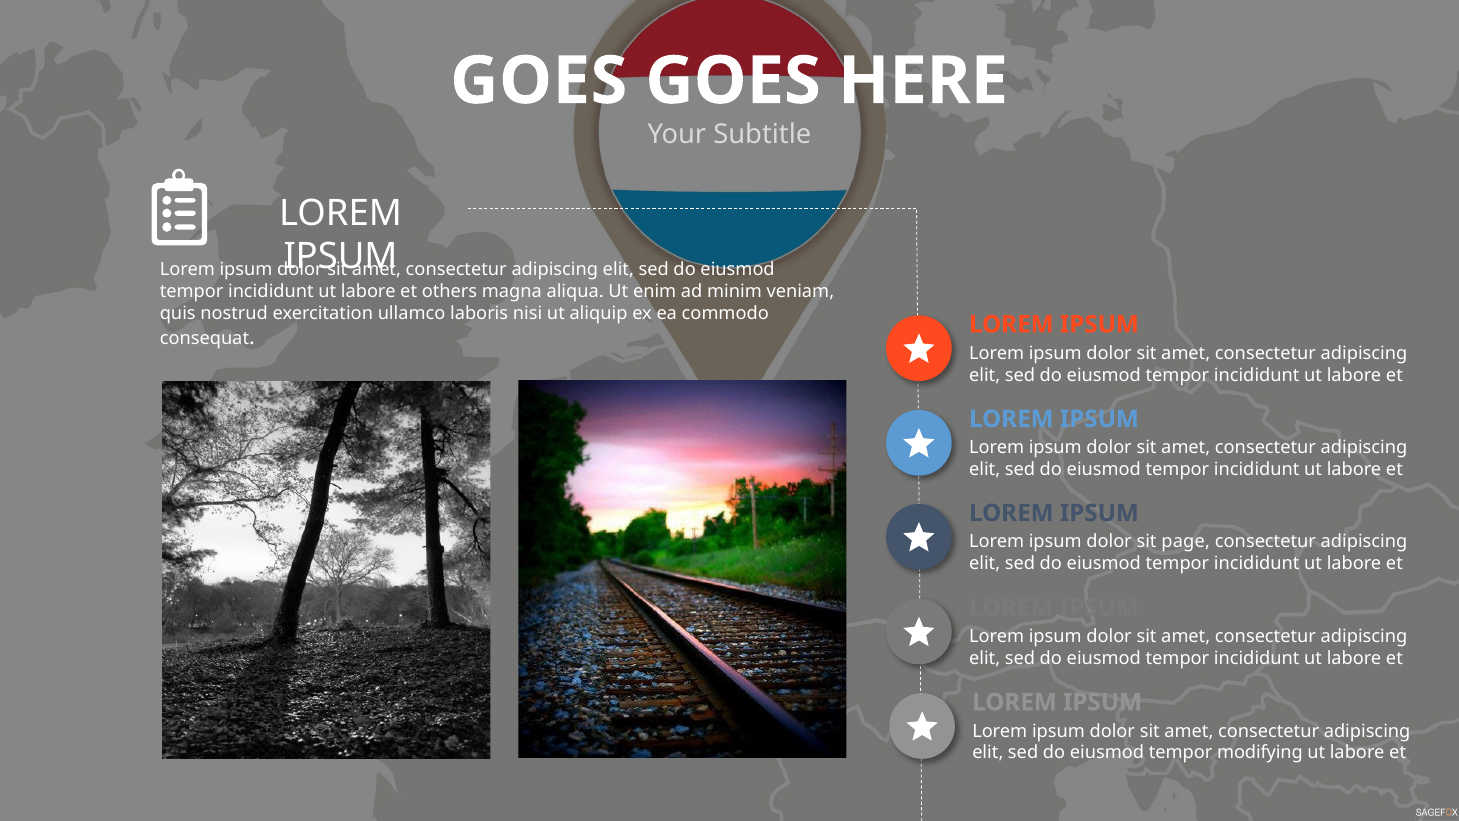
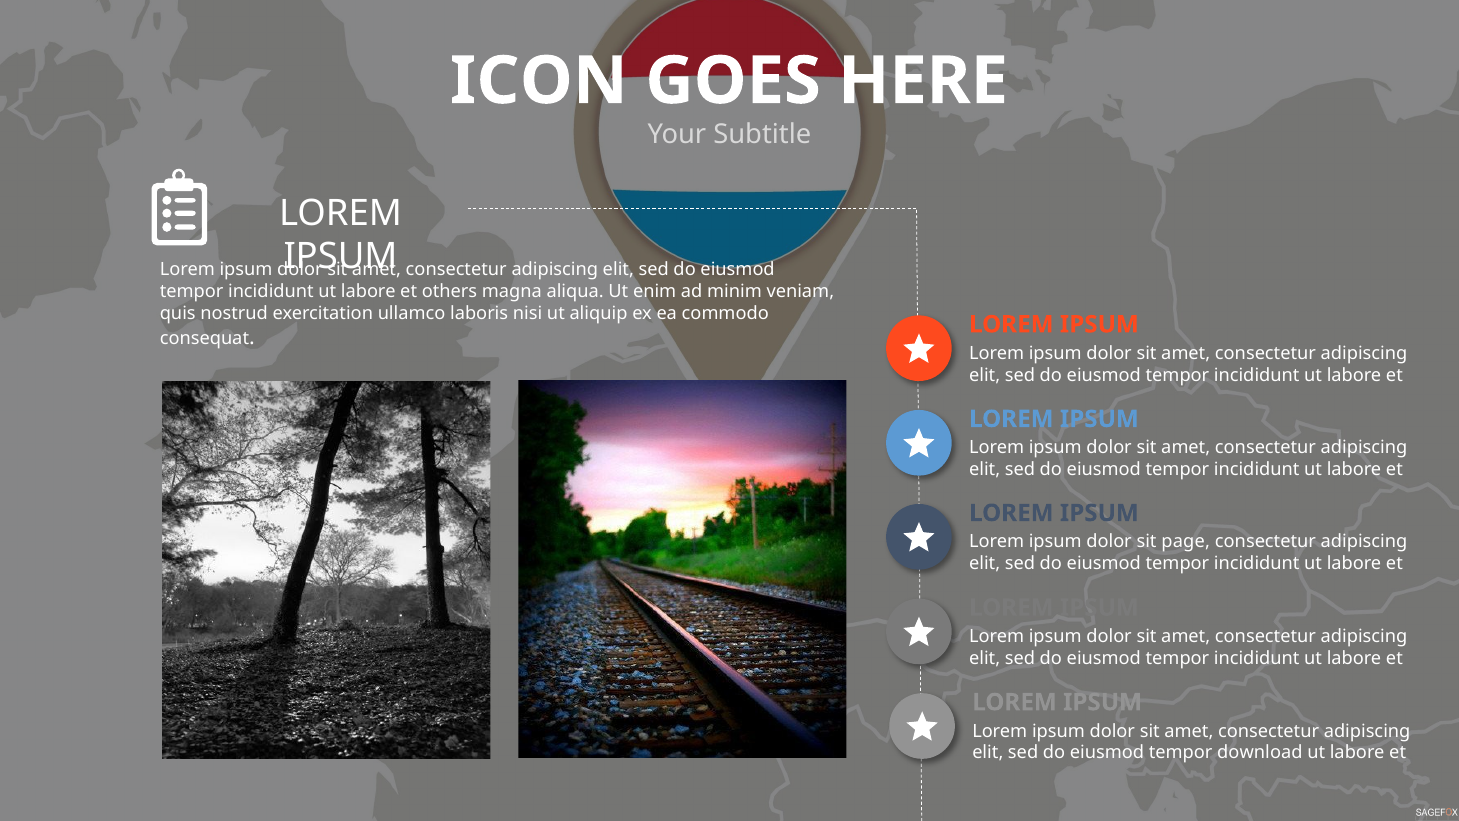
GOES: GOES -> ICON (539, 81)
modifying: modifying -> download (1260, 753)
